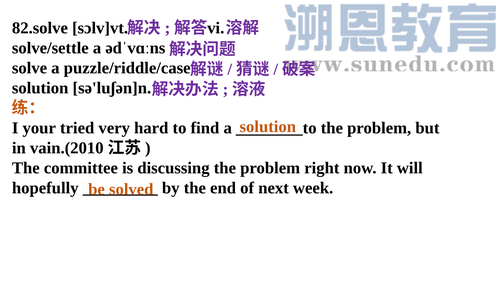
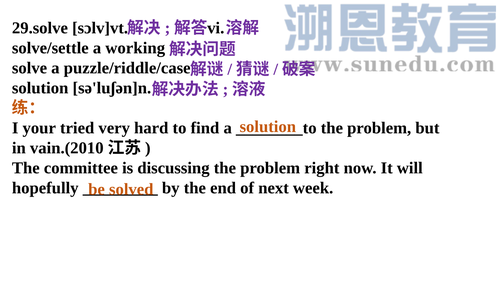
82.solve: 82.solve -> 29.solve (40, 28)
ədˈvɑːns: ədˈvɑːns -> working (135, 48)
